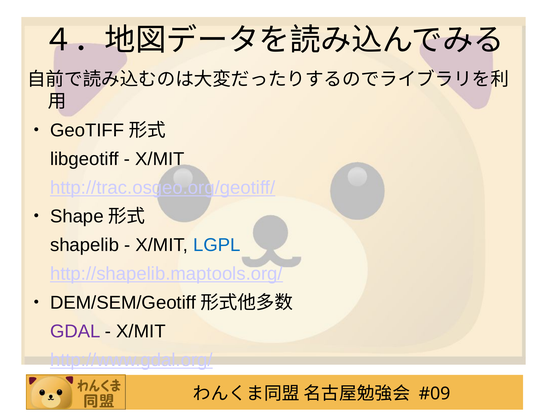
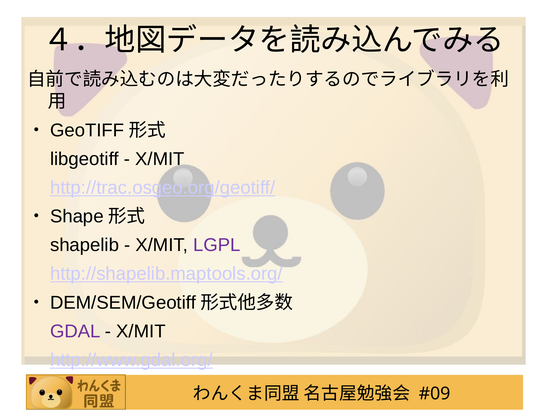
LGPL colour: blue -> purple (217, 245)
